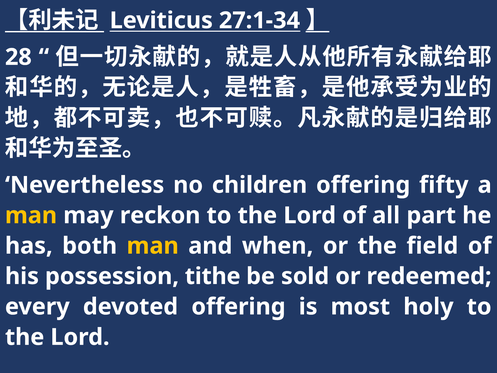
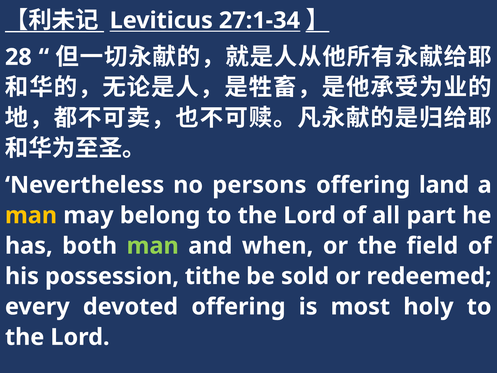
children: children -> persons (259, 185)
fifty: fifty -> land (444, 185)
reckon: reckon -> belong (160, 215)
man colour: yellow -> light green (153, 246)
